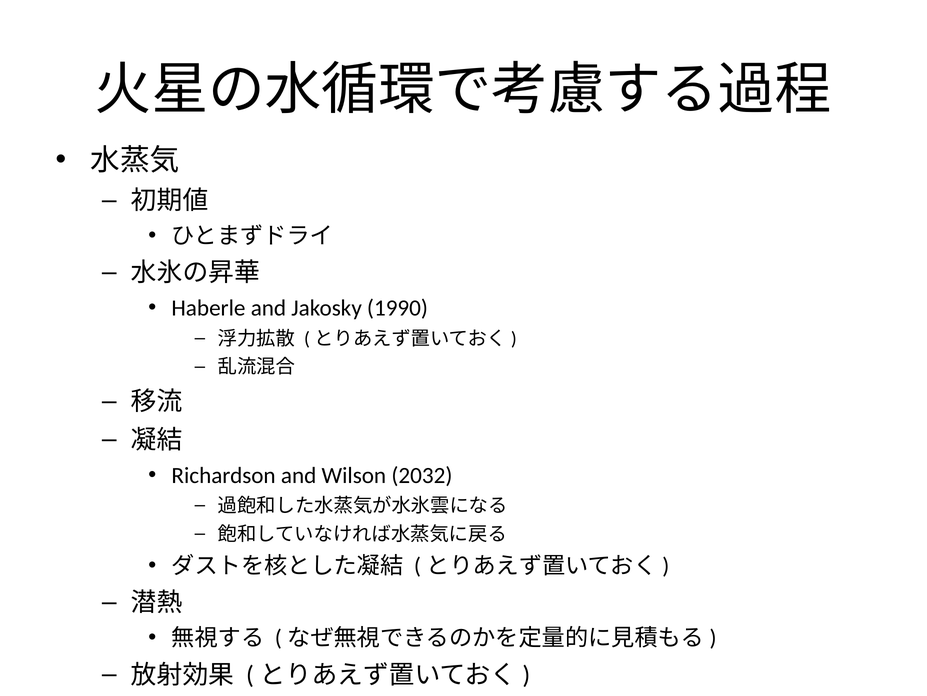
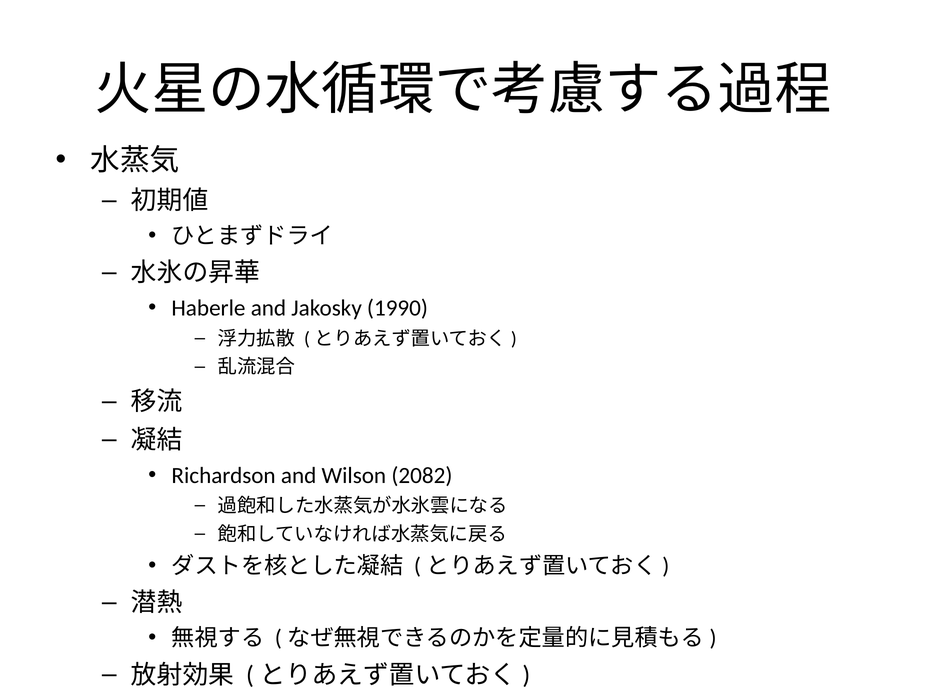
2032: 2032 -> 2082 (422, 475)
